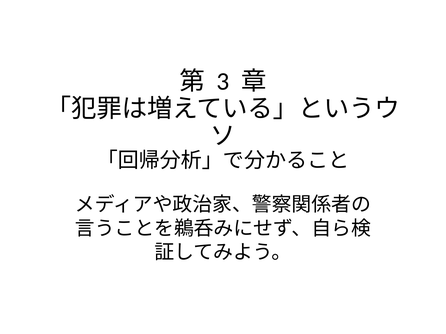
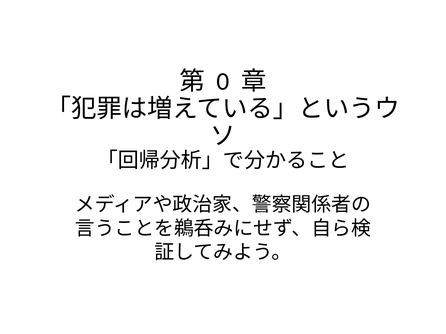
3: 3 -> 0 (223, 81)
